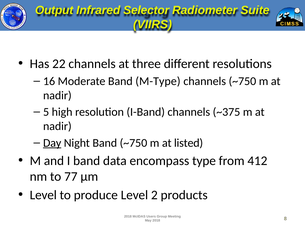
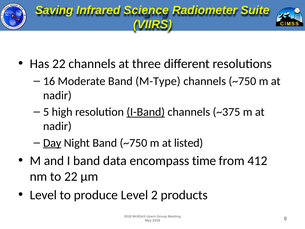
Output: Output -> Saving (54, 10)
Selector: Selector -> Science (146, 10)
I-Band underline: none -> present (146, 112)
type: type -> time (204, 161)
to 77: 77 -> 22 (71, 176)
